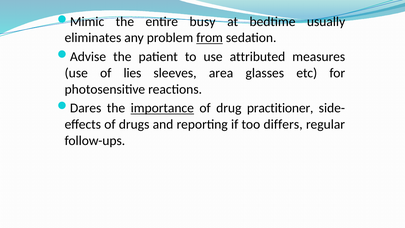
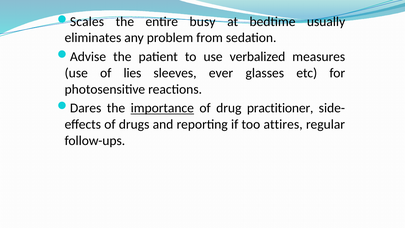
Mimic: Mimic -> Scales (87, 22)
from underline: present -> none (210, 38)
attributed: attributed -> verbalized (258, 57)
area: area -> ever (221, 73)
differs: differs -> attires (283, 124)
